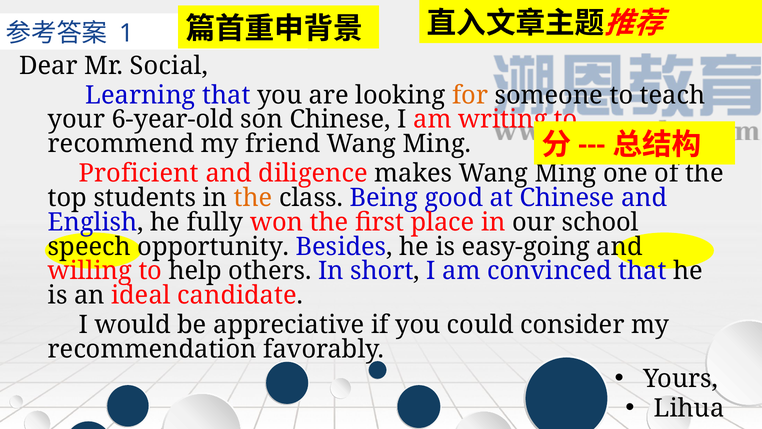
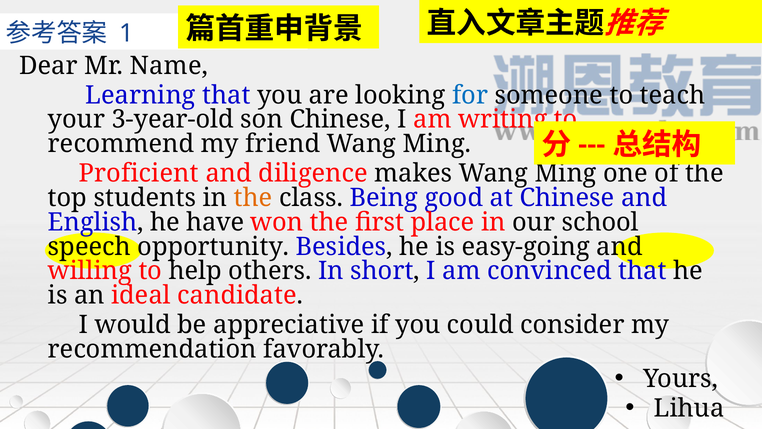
Social: Social -> Name (169, 66)
for colour: orange -> blue (470, 95)
6-year-old: 6-year-old -> 3-year-old (173, 120)
fully: fully -> have (215, 222)
